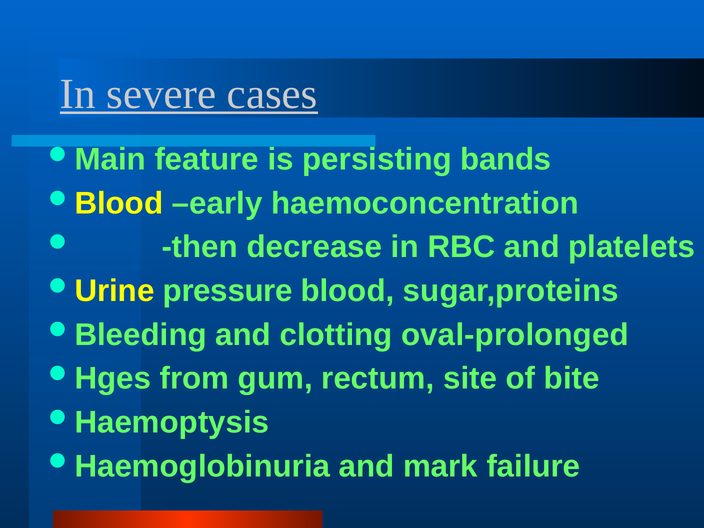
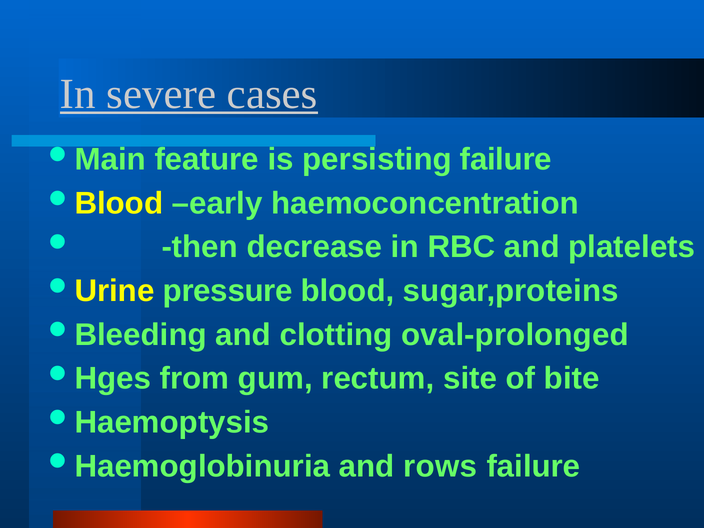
persisting bands: bands -> failure (506, 159)
mark: mark -> rows (440, 466)
